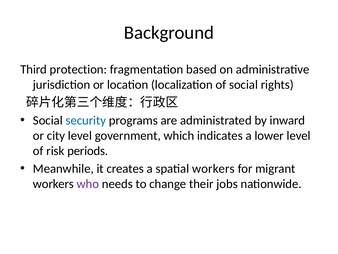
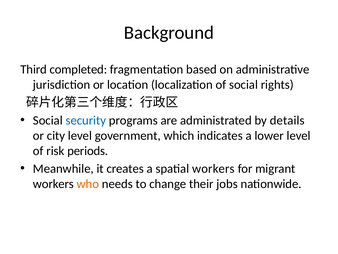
protection: protection -> completed (78, 69)
inward: inward -> details (287, 120)
who colour: purple -> orange (88, 184)
